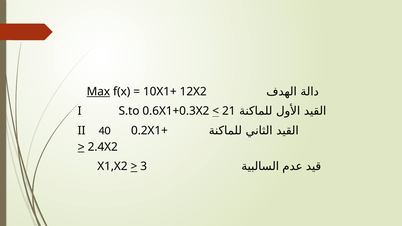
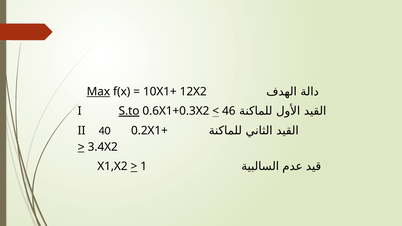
S.to underline: none -> present (129, 111)
21: 21 -> 46 (229, 111)
2.4X2: 2.4X2 -> 3.4X2 (103, 147)
3: 3 -> 1 (144, 166)
